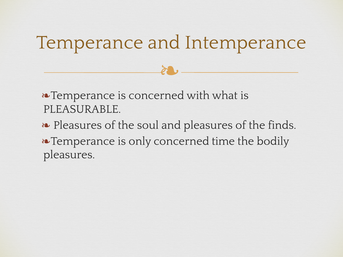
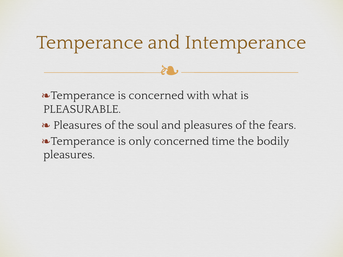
finds: finds -> fears (282, 125)
